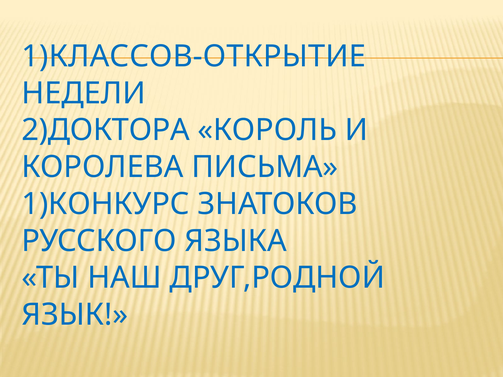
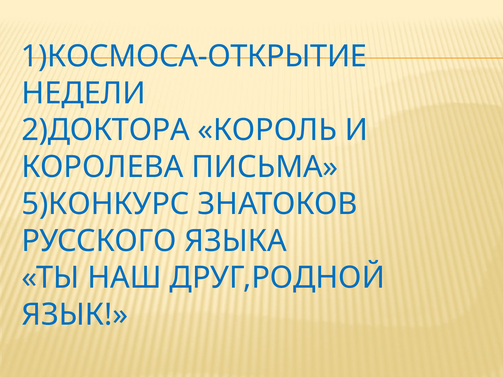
1)КЛАССОВ-ОТКРЫТИЕ: 1)КЛАССОВ-ОТКРЫТИЕ -> 1)КОСМОСА-ОТКРЫТИЕ (194, 56)
1)КОНКУРС: 1)КОНКУРС -> 5)КОНКУРС (106, 204)
